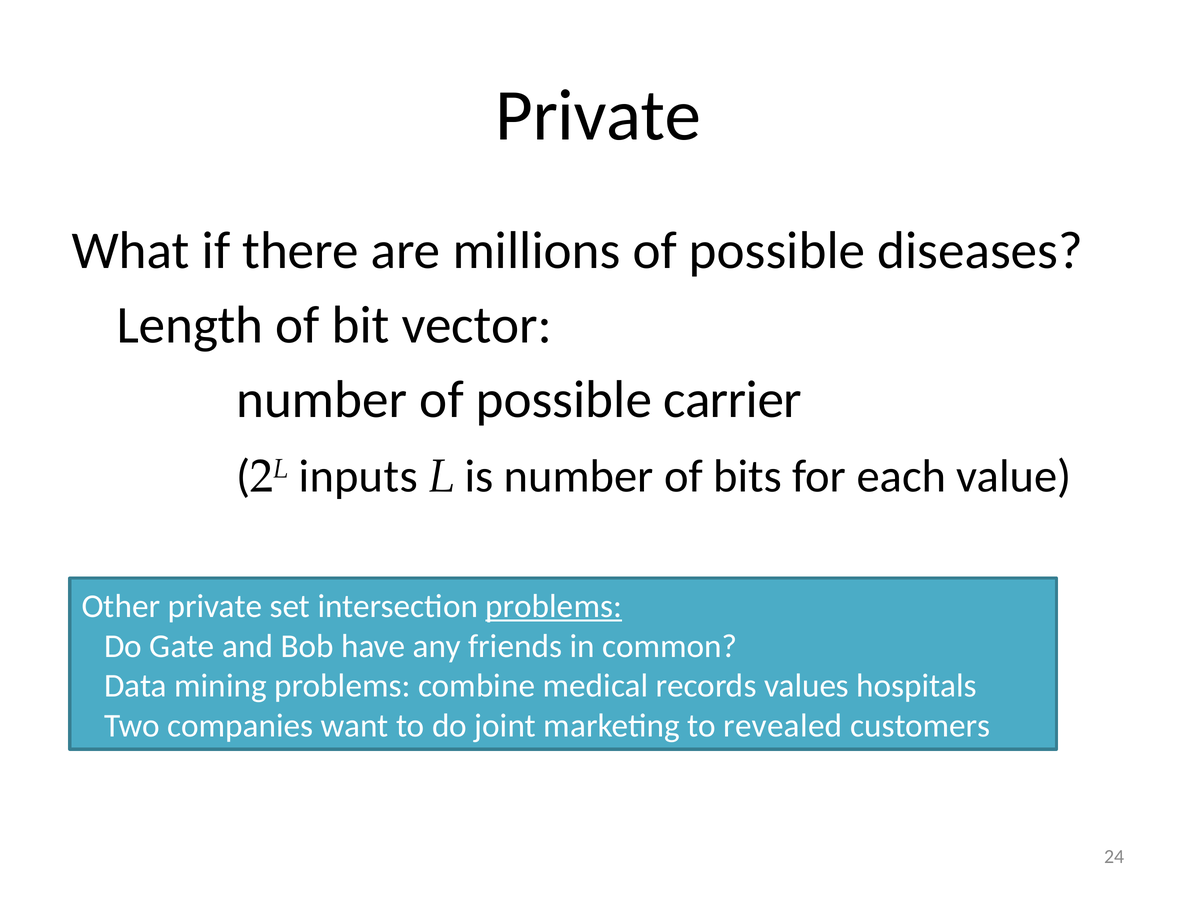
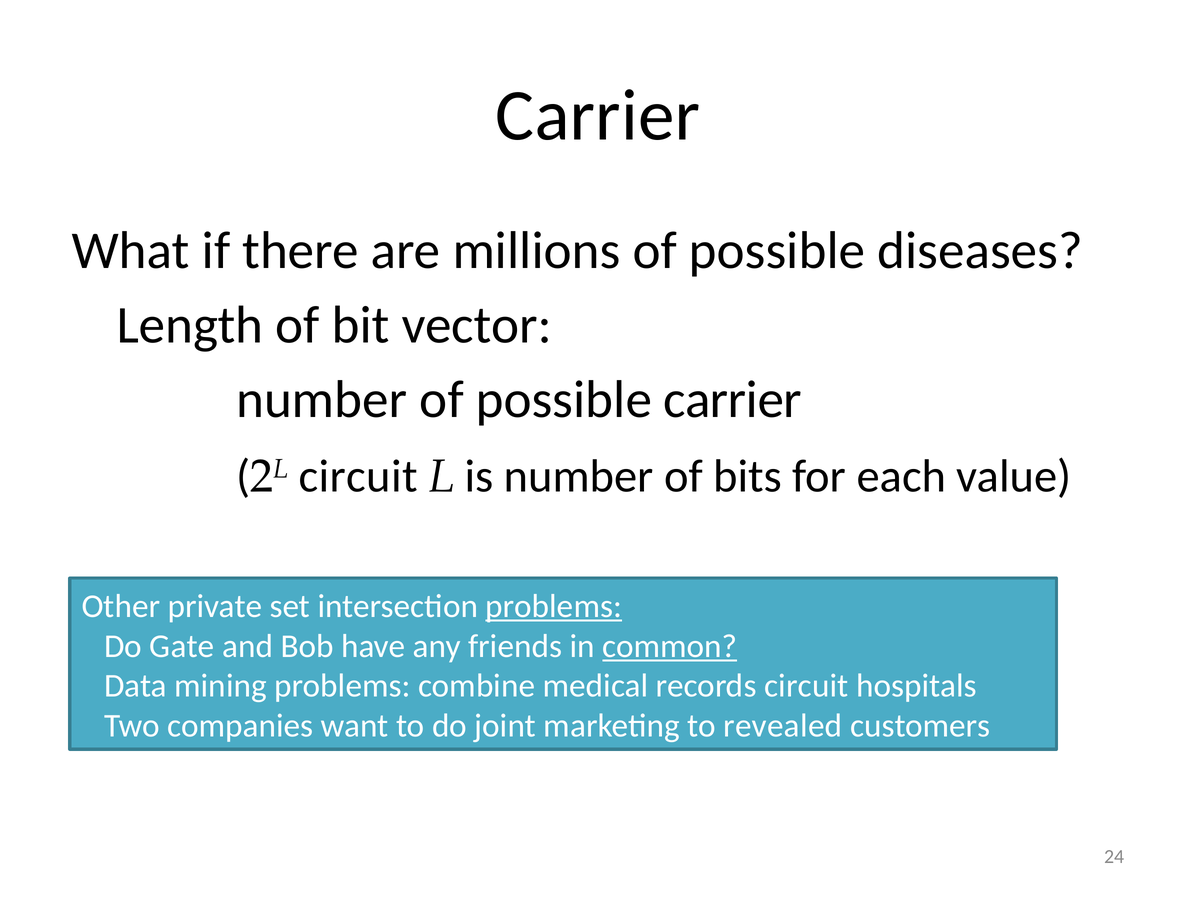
Private: Private -> Carrier (598, 116)
2L inputs: inputs -> circuit (358, 476)
common underline: none -> present (670, 646)
records values: values -> circuit (806, 686)
